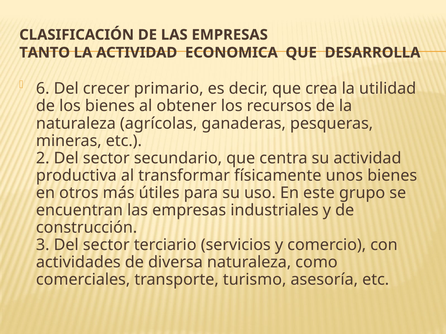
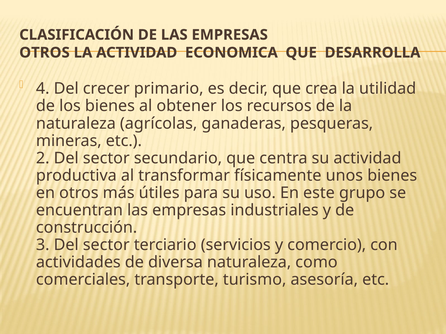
TANTO: TANTO -> OTROS (45, 53)
6: 6 -> 4 (43, 89)
